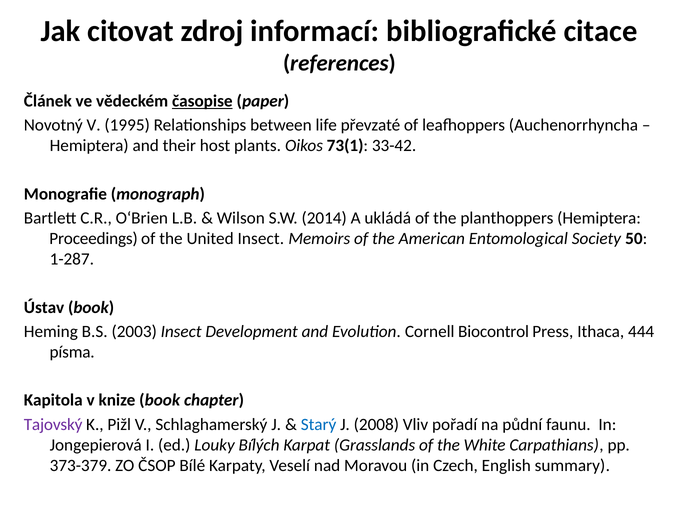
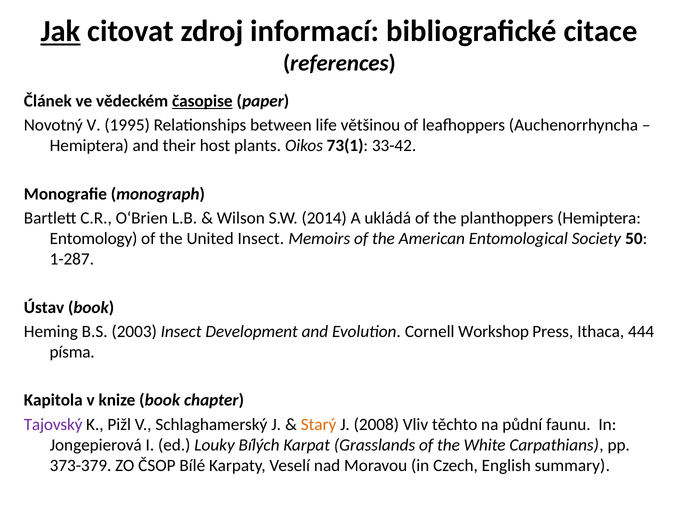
Jak underline: none -> present (61, 31)
převzaté: převzaté -> většinou (370, 125)
Proceedings: Proceedings -> Entomology (94, 239)
Biocontrol: Biocontrol -> Workshop (494, 331)
Starý colour: blue -> orange (319, 424)
pořadí: pořadí -> těchto (455, 424)
